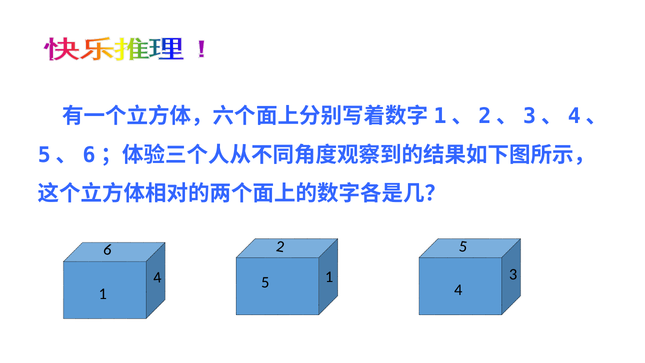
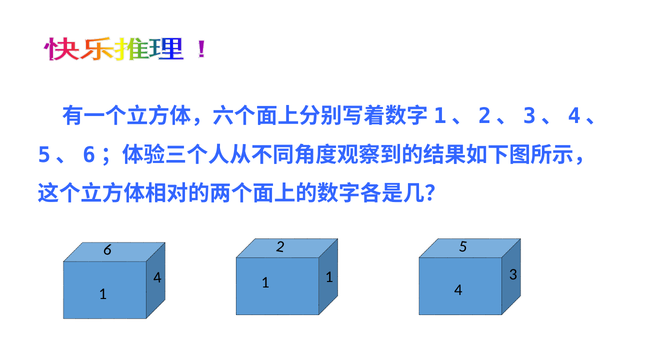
5: 5 -> 1 (265, 282)
